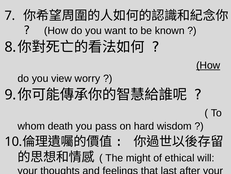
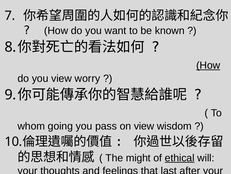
death: death -> going (60, 126)
on hard: hard -> view (144, 126)
ethical underline: none -> present (180, 157)
